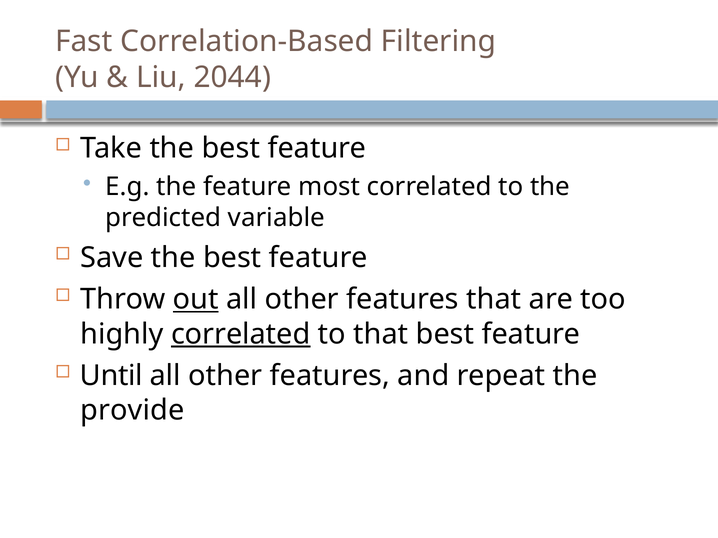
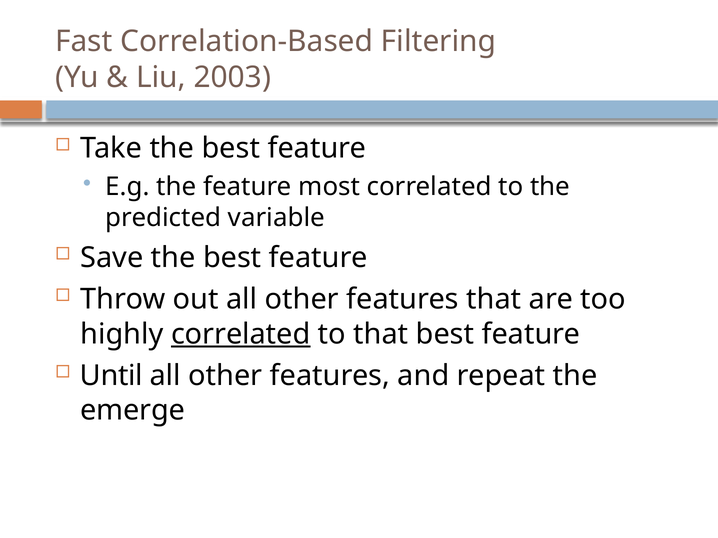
2044: 2044 -> 2003 (232, 77)
out underline: present -> none (196, 300)
provide: provide -> emerge (133, 411)
